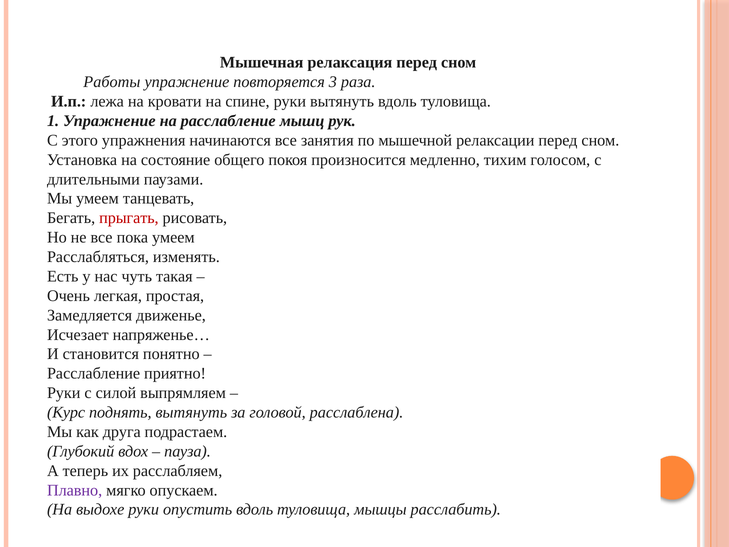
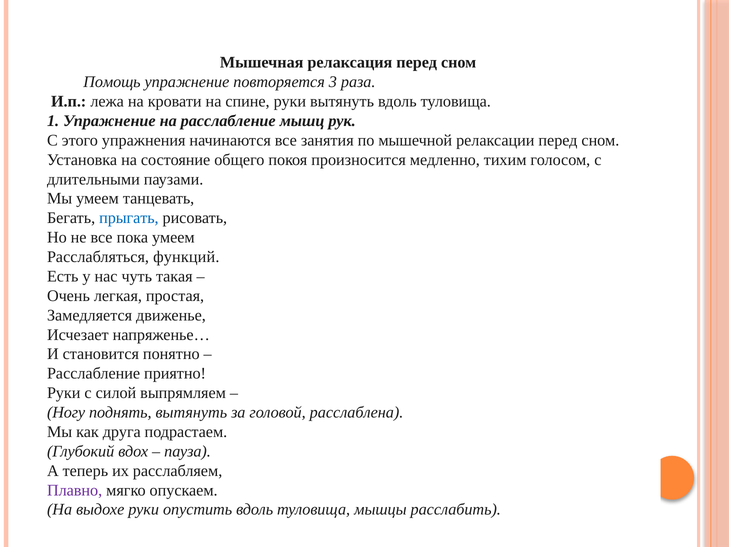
Работы: Работы -> Помощь (112, 82)
прыгать colour: red -> blue (129, 218)
изменять: изменять -> функций (186, 257)
Курс: Курс -> Ногу (66, 412)
